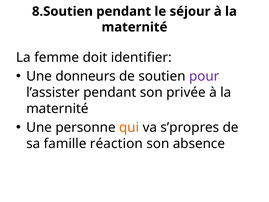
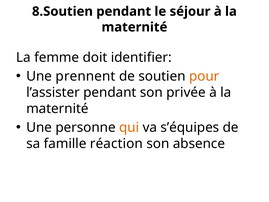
donneurs: donneurs -> prennent (85, 76)
pour colour: purple -> orange (204, 76)
s’propres: s’propres -> s’équipes (190, 127)
